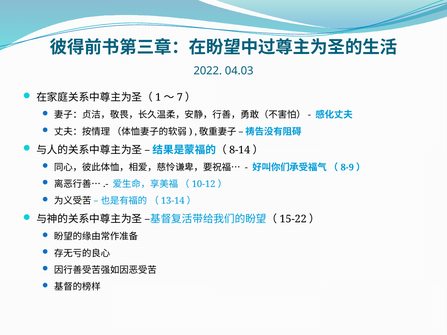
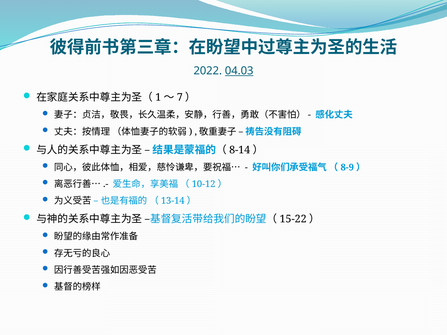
04.03 underline: none -> present (239, 71)
